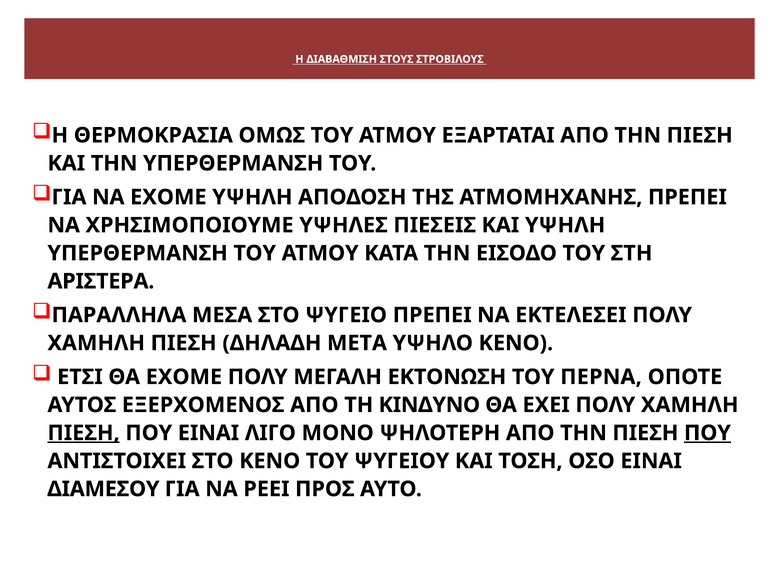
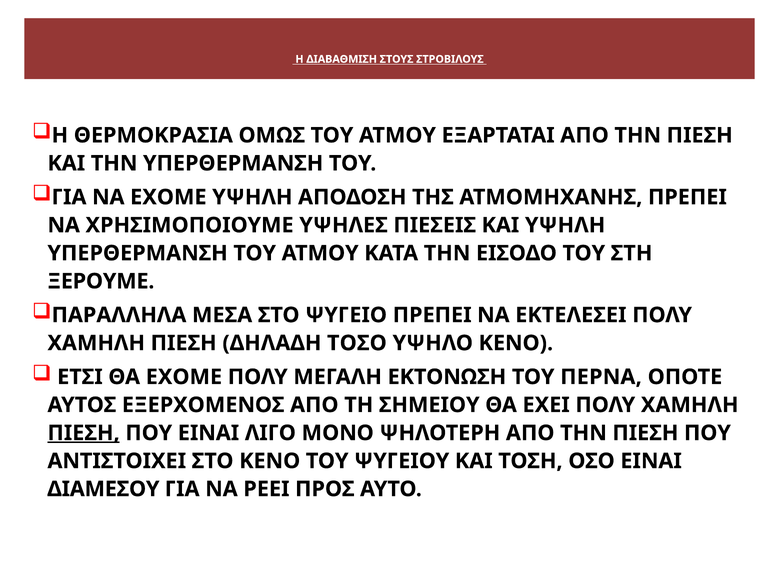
ΑΡΙΣΤΕΡΑ: ΑΡΙΣΤΕΡΑ -> ΞΕΡΟΥΜΕ (101, 281)
ΜΕΤΑ: ΜΕΤΑ -> ΤΟΣΟ (357, 343)
ΚΙΝΔΥΝΟ: ΚΙΝΔΥΝΟ -> ΣΗΜΕΙΟΥ (429, 405)
ΠΟΥ underline: present -> none (707, 433)
